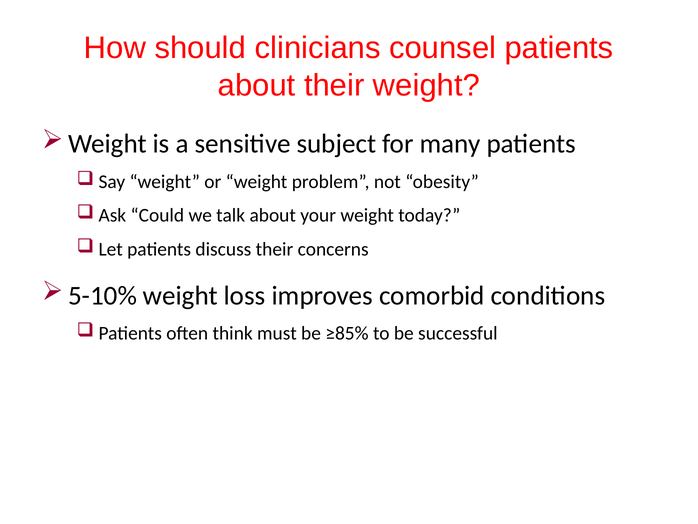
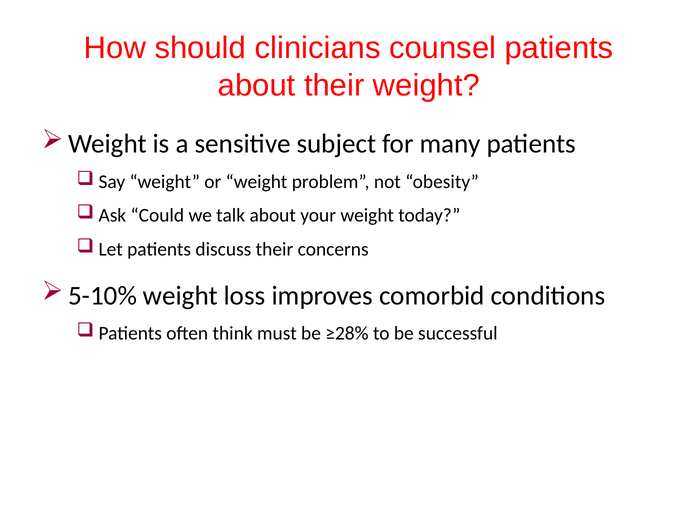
≥85%: ≥85% -> ≥28% (347, 333)
